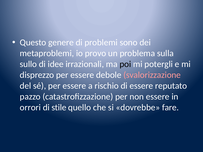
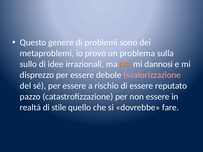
poi colour: black -> orange (125, 64)
potergli: potergli -> dannosi (159, 64)
orrori: orrori -> realtà (30, 108)
